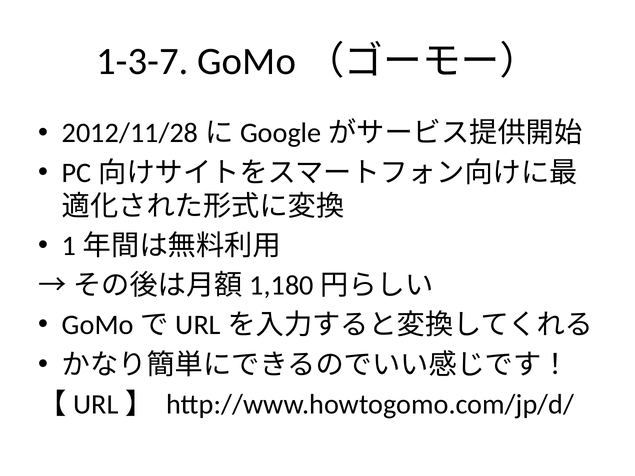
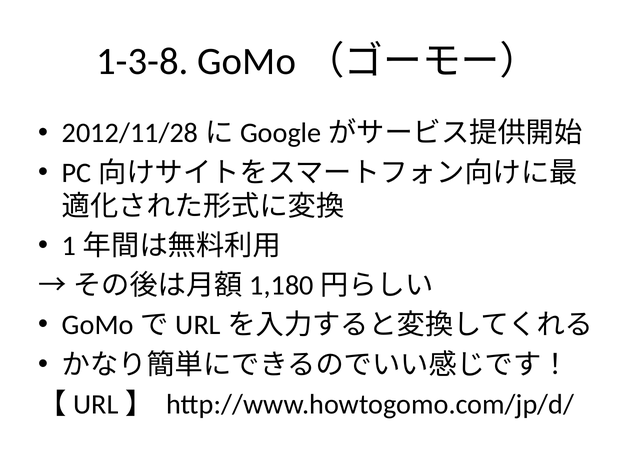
1-3-7: 1-3-7 -> 1-3-8 (142, 61)
